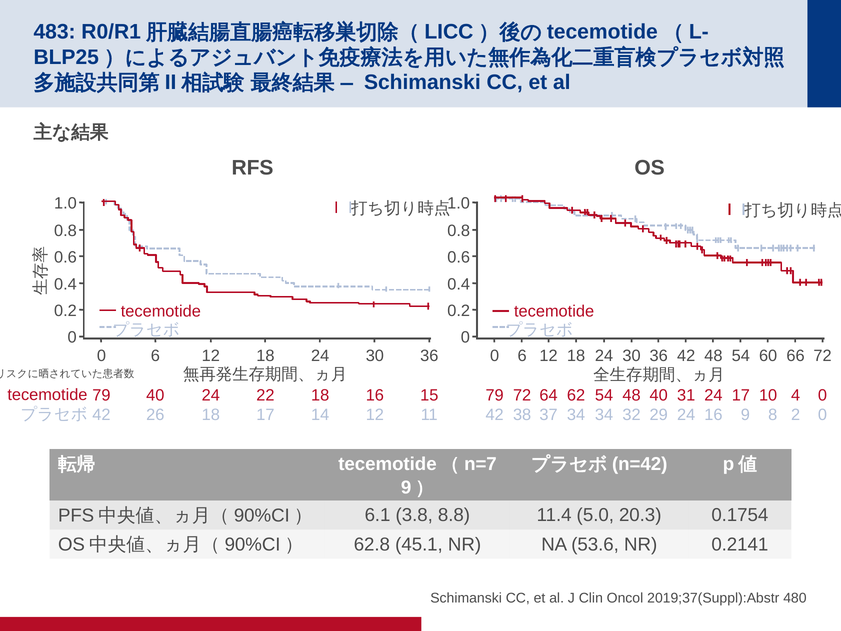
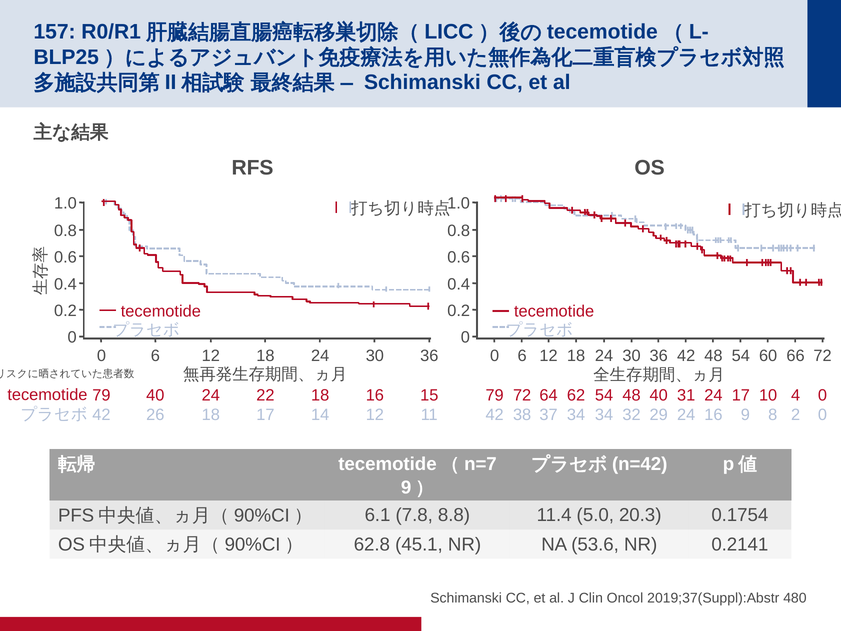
483: 483 -> 157 (55, 32)
3.8: 3.8 -> 7.8 (414, 515)
